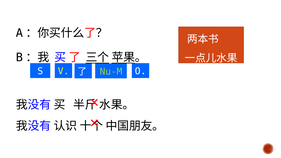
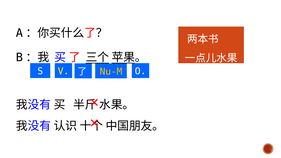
Nu-M colour: light green -> yellow (111, 72)
